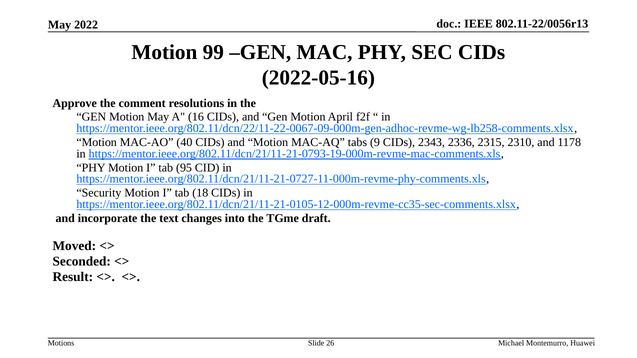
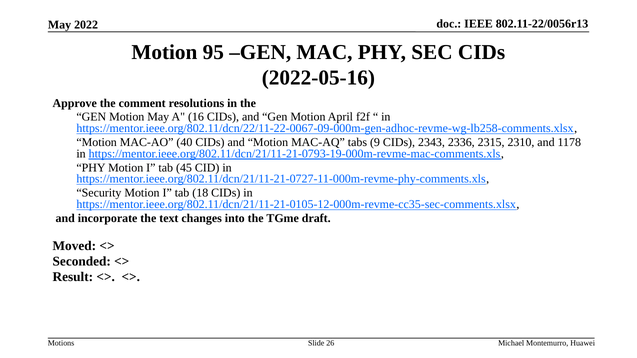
99: 99 -> 95 (213, 52)
95: 95 -> 45 (184, 168)
